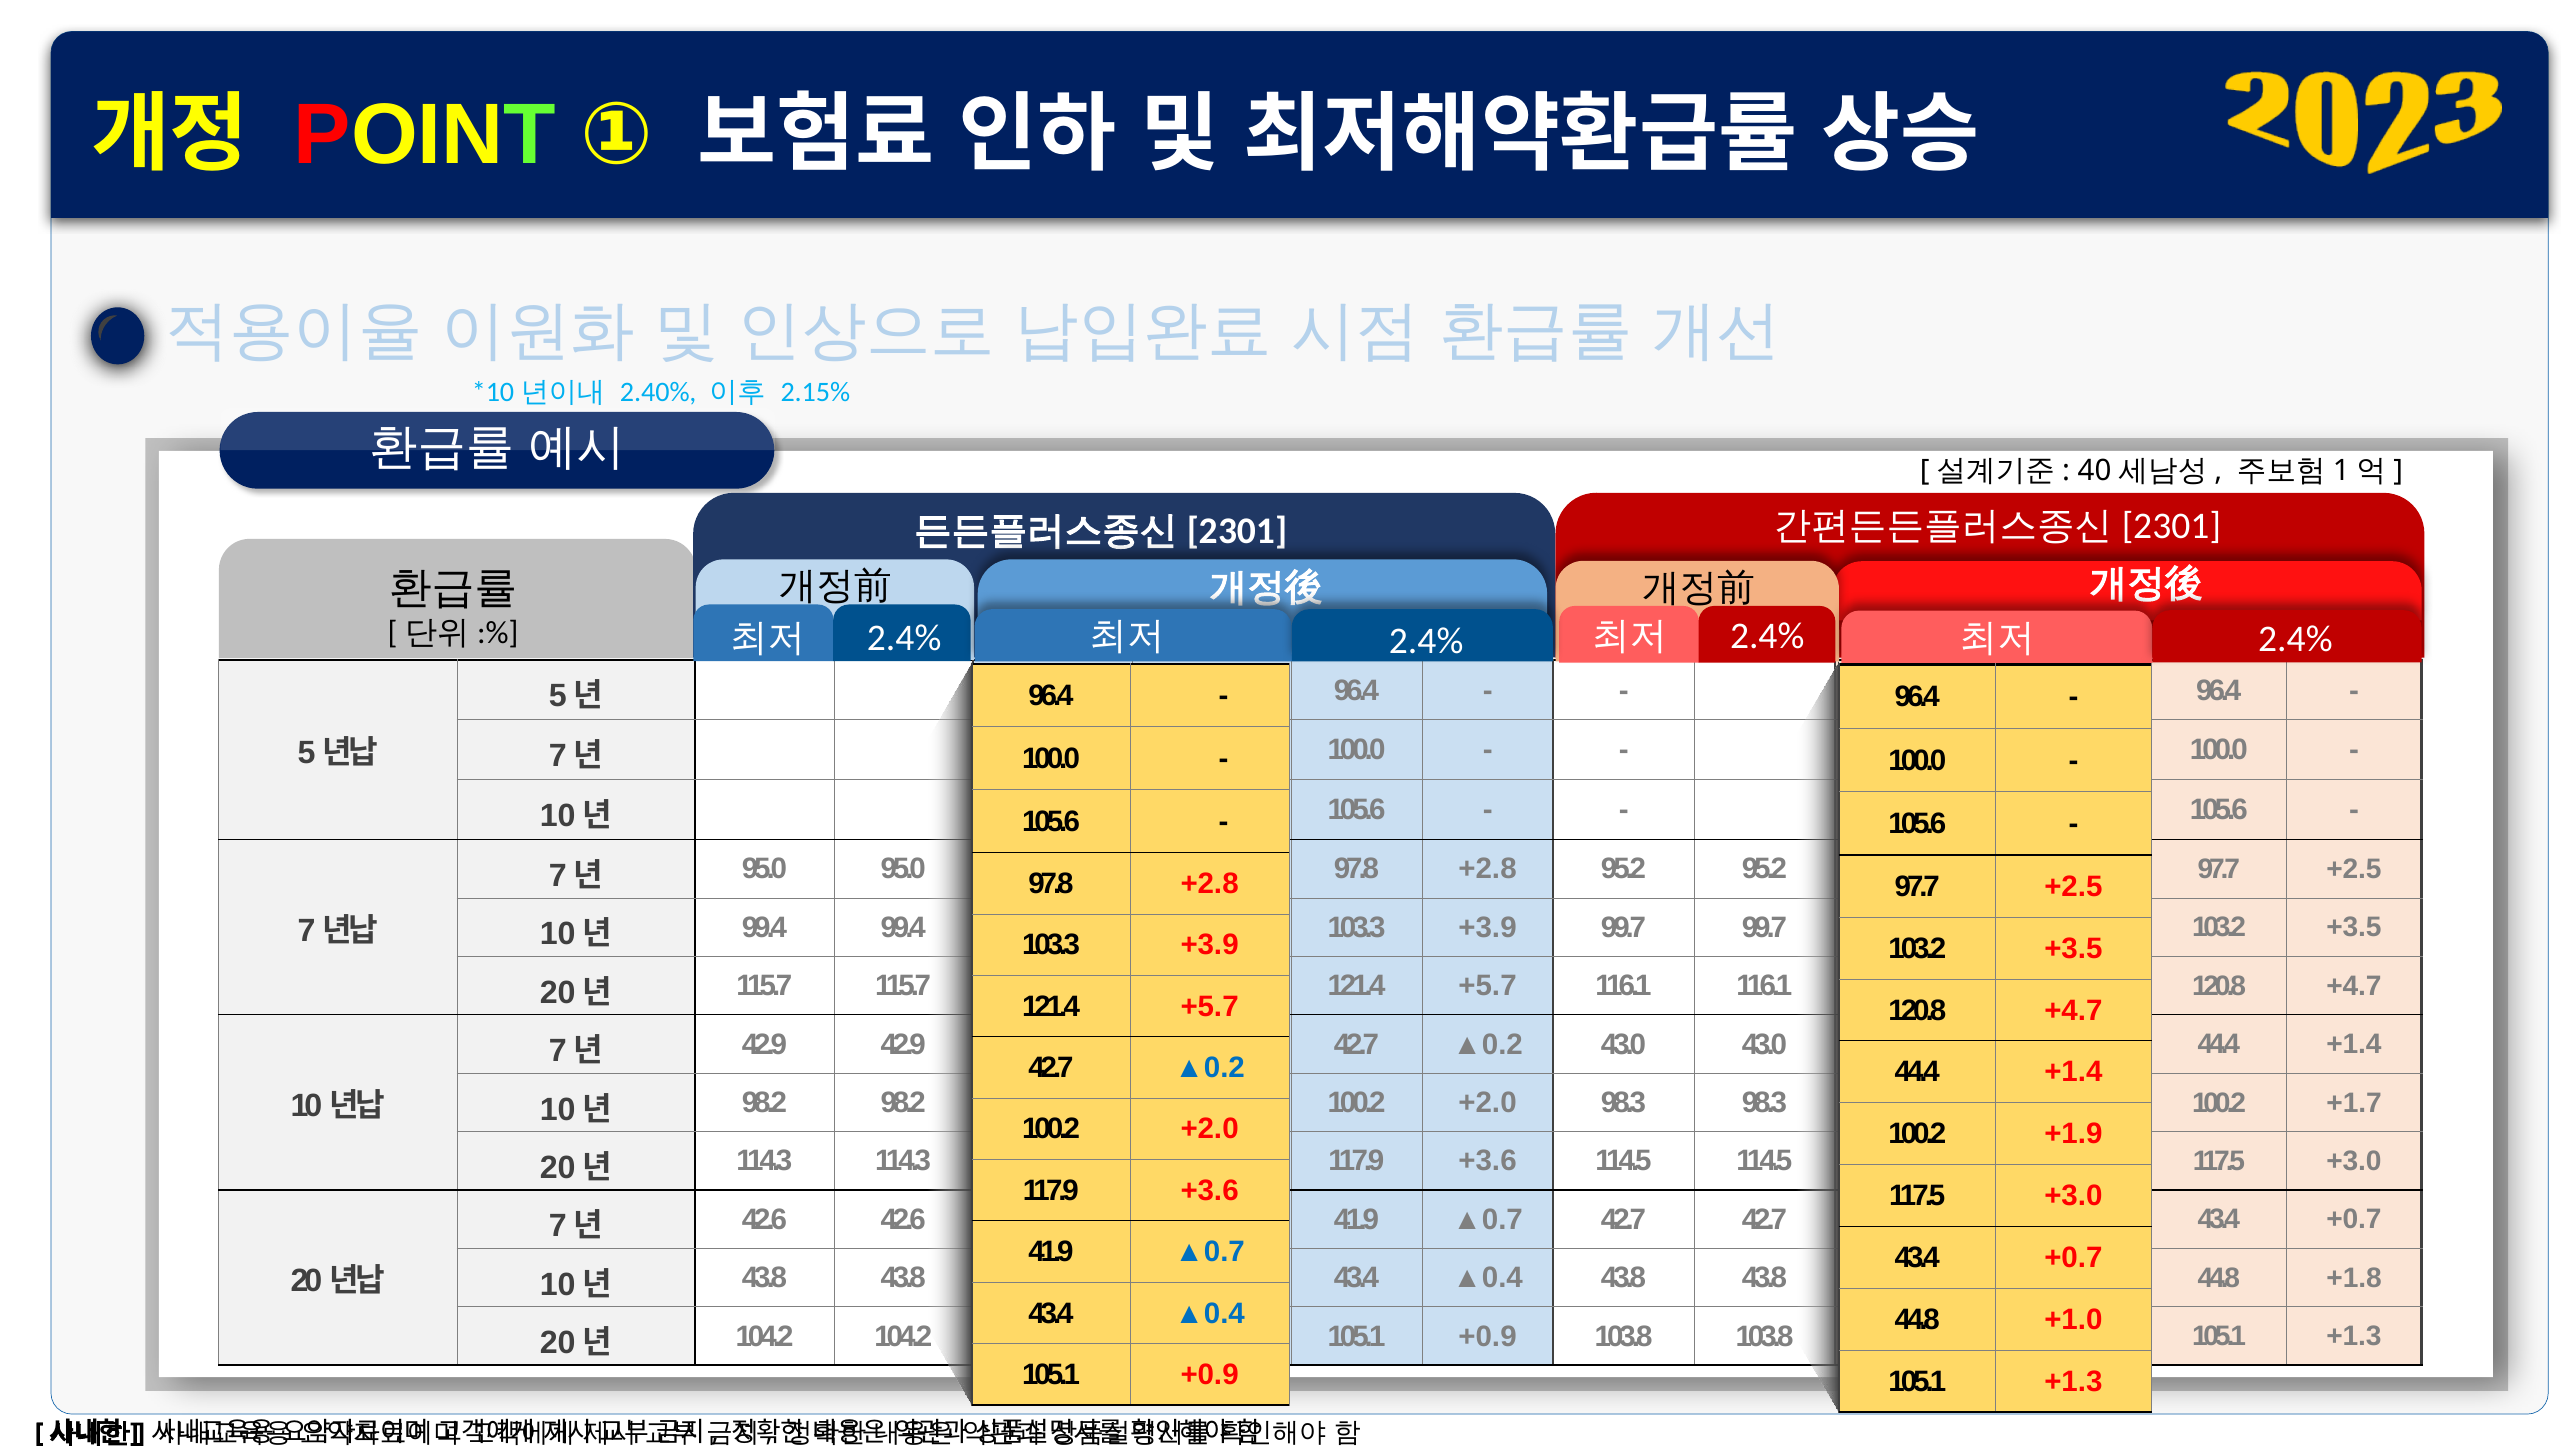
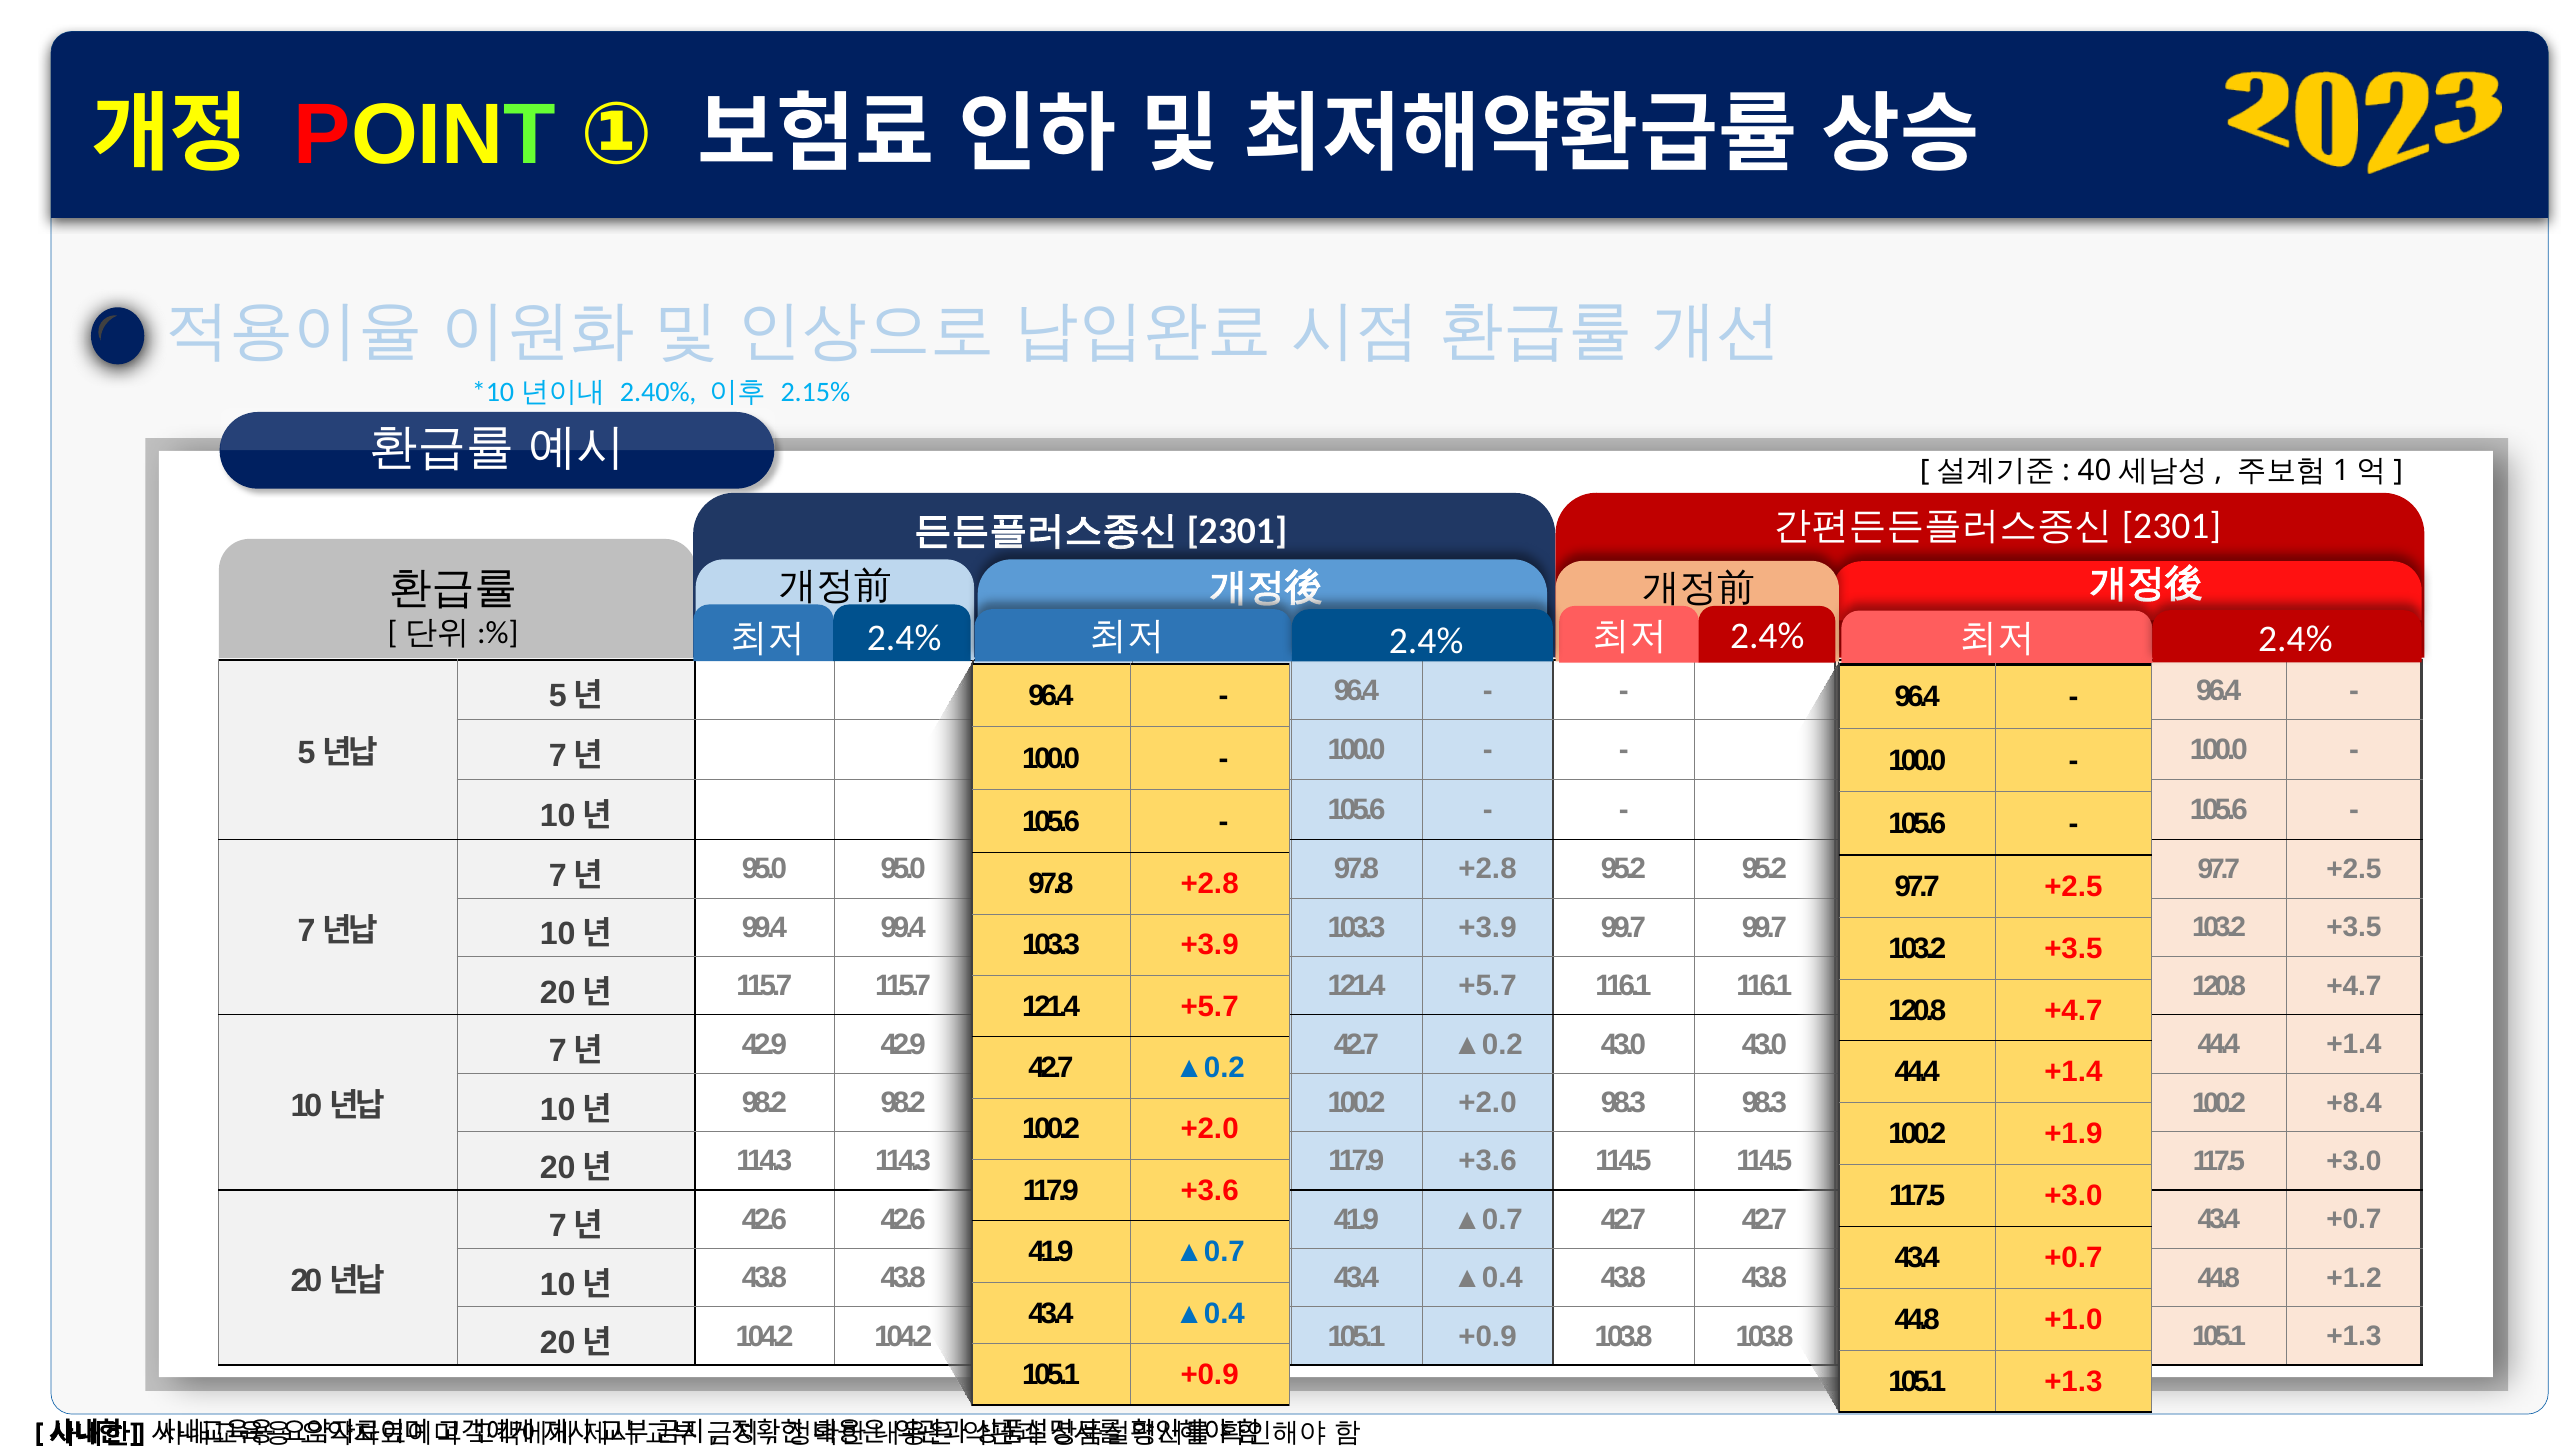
+1.7: +1.7 -> +8.4 (2354, 1103)
+1.8: +1.8 -> +1.2 (2354, 1278)
